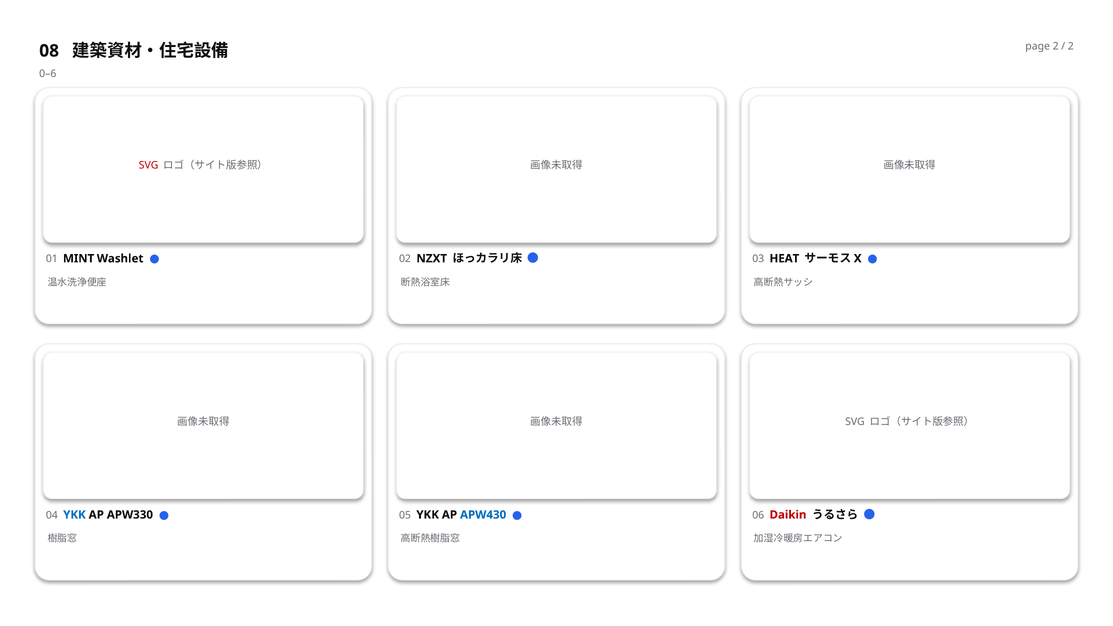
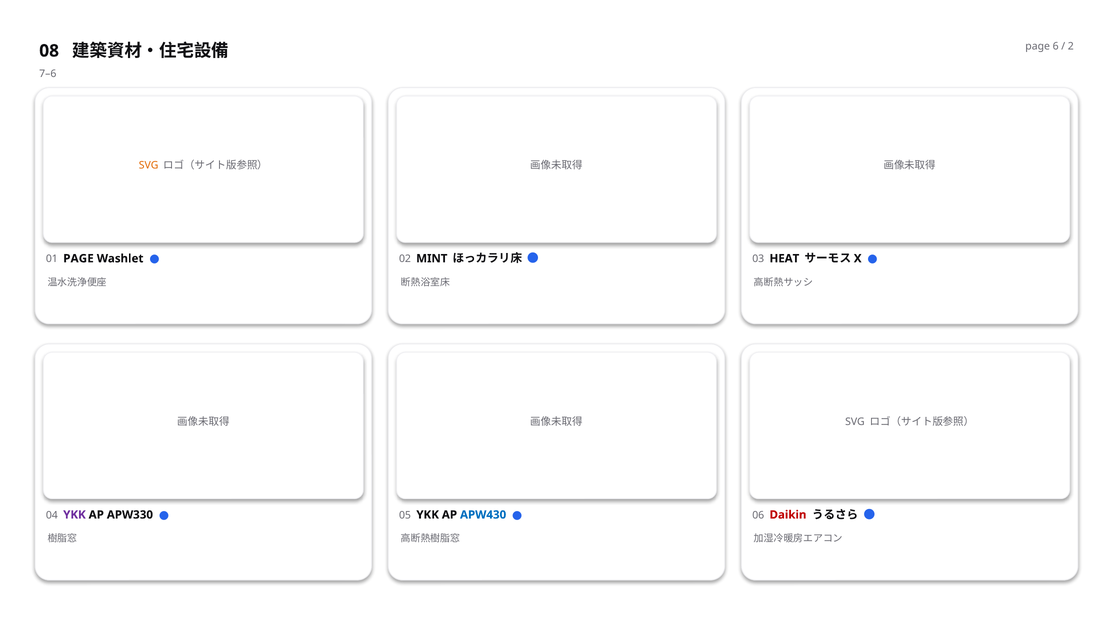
page 2: 2 -> 6 (1056, 46)
0–6: 0–6 -> 7–6 (48, 74)
SVG colour: red -> orange (149, 165)
01 MINT: MINT -> PAGE (78, 259)
NZXT: NZXT -> MINT (432, 259)
YKK colour: blue -> purple (74, 515)
